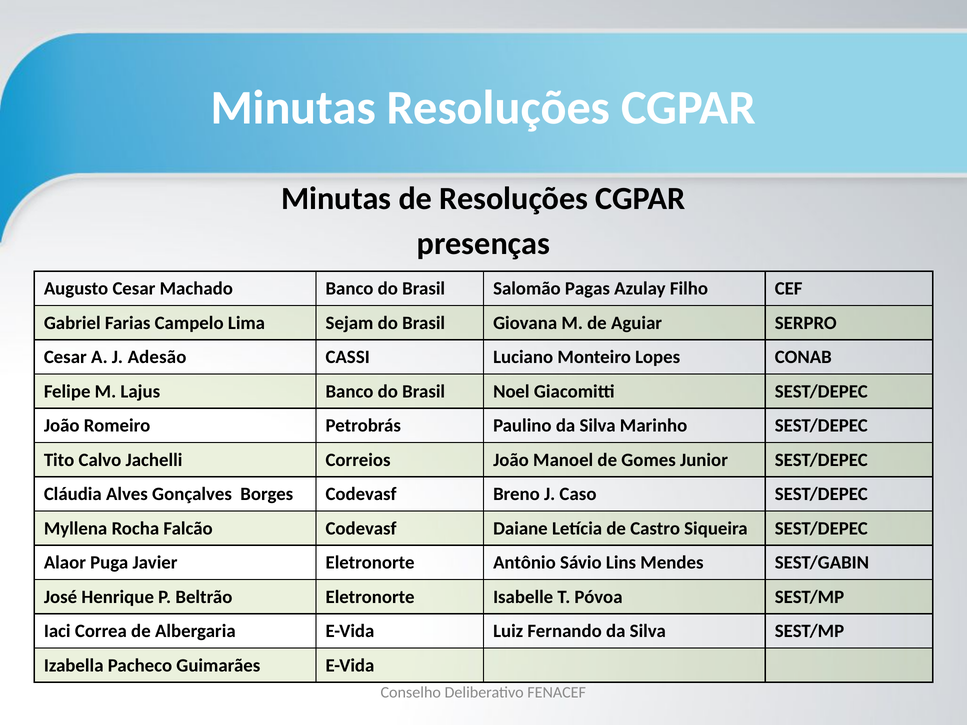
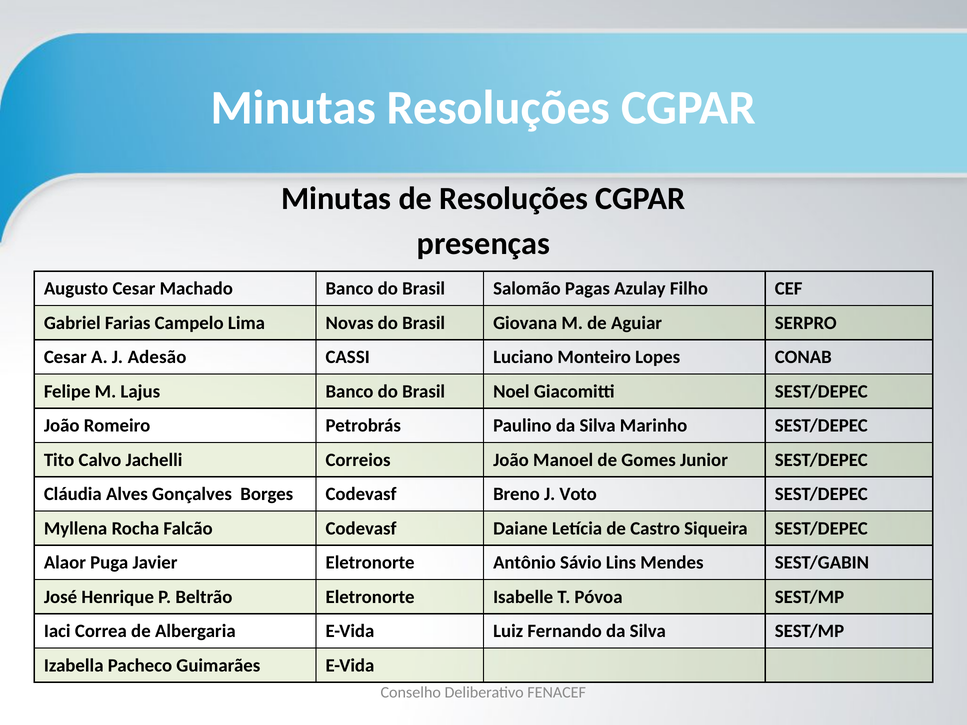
Sejam: Sejam -> Novas (350, 323)
Caso: Caso -> Voto (578, 494)
